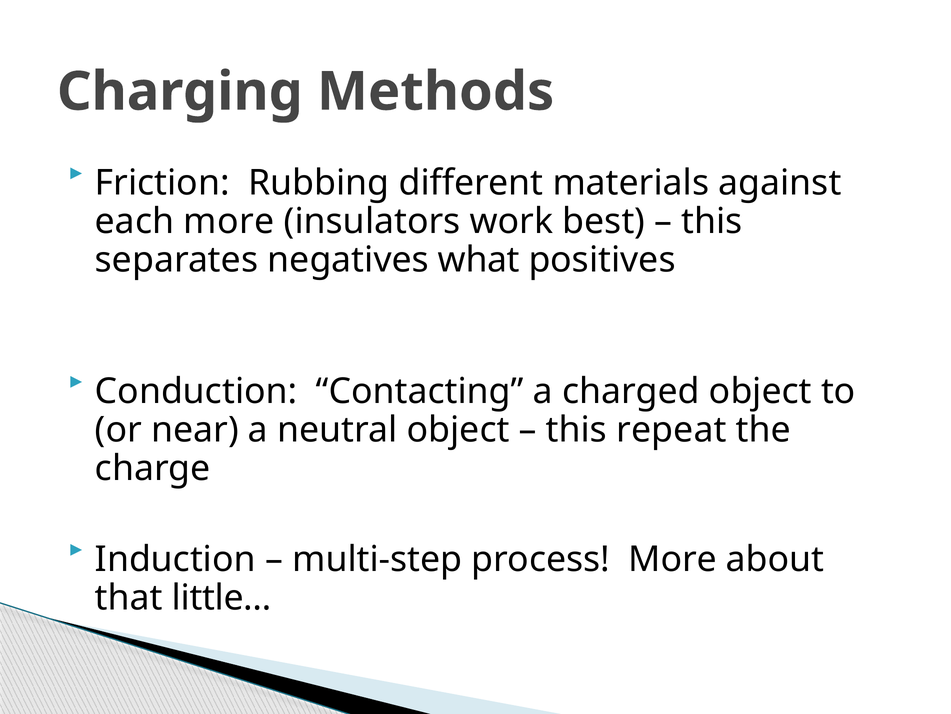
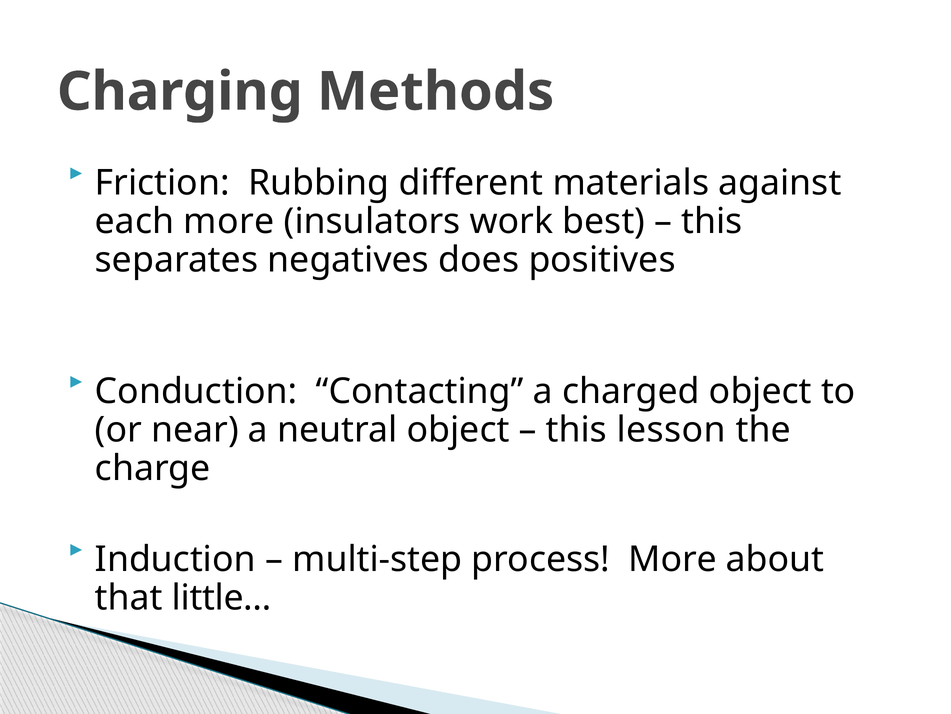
what: what -> does (479, 260)
repeat: repeat -> lesson (671, 429)
